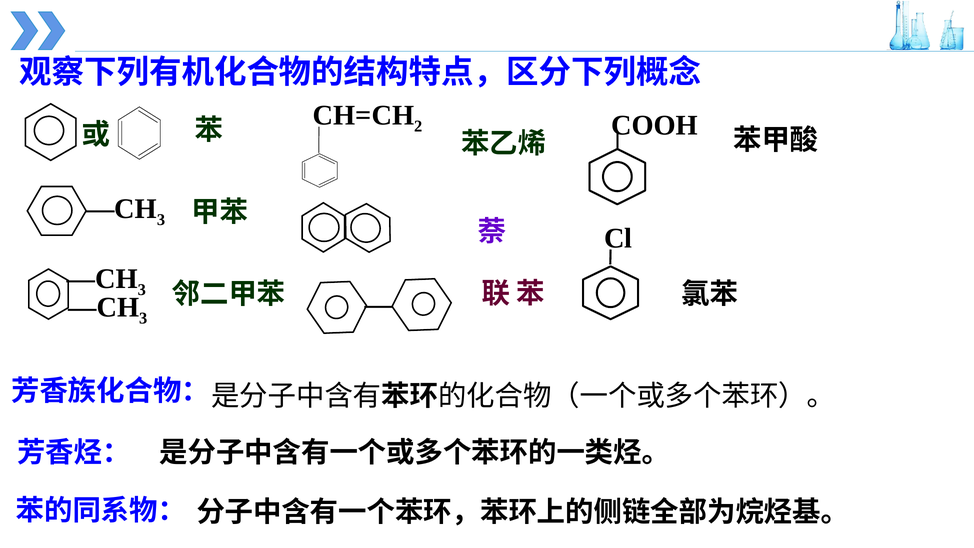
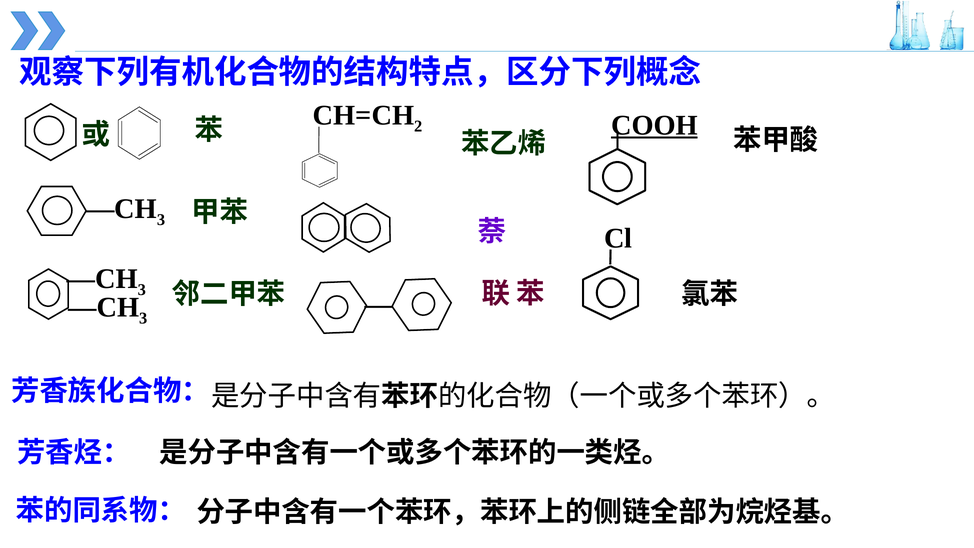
COOH underline: none -> present (654, 125)
